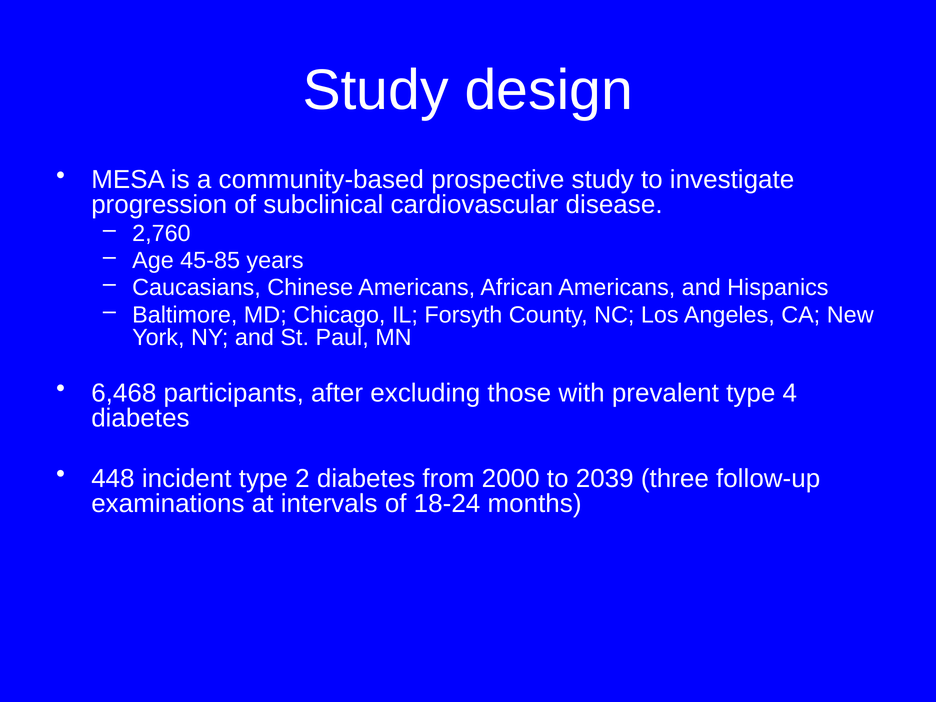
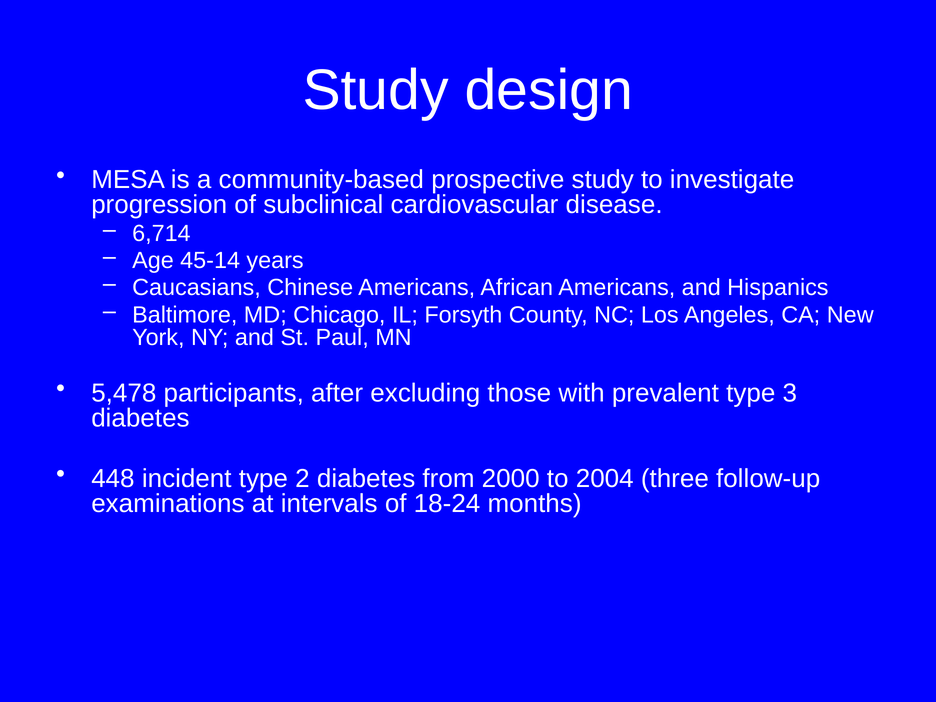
2,760: 2,760 -> 6,714 (161, 233)
45-85: 45-85 -> 45-14 (210, 261)
6,468: 6,468 -> 5,478 (124, 393)
4: 4 -> 3 (790, 393)
2039: 2039 -> 2004 (605, 479)
